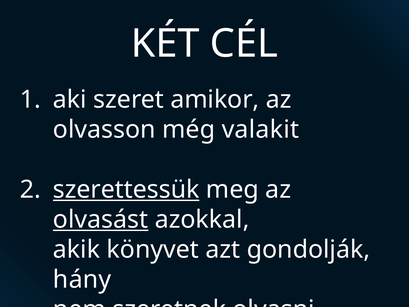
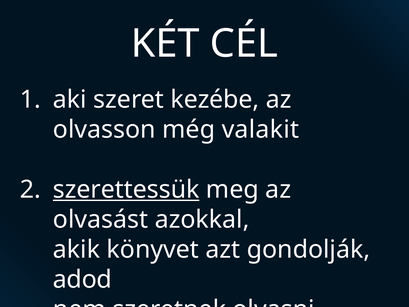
amikor: amikor -> kezébe (215, 100)
olvasást underline: present -> none (101, 219)
hány: hány -> adod (82, 279)
